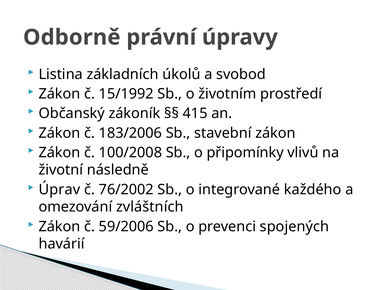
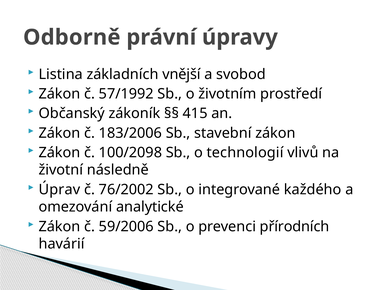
úkolů: úkolů -> vnější (181, 74)
15/1992: 15/1992 -> 57/1992 (126, 94)
100/2008: 100/2008 -> 100/2098 (130, 152)
připomínky: připomínky -> technologií (245, 152)
zvláštních: zvláštních -> analytické (150, 207)
spojených: spojených -> přírodních (295, 226)
